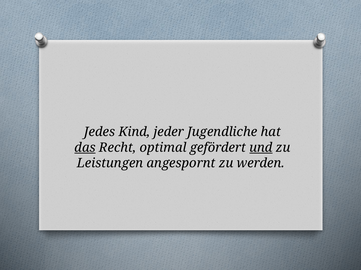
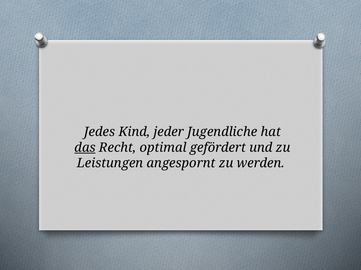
und underline: present -> none (261, 148)
